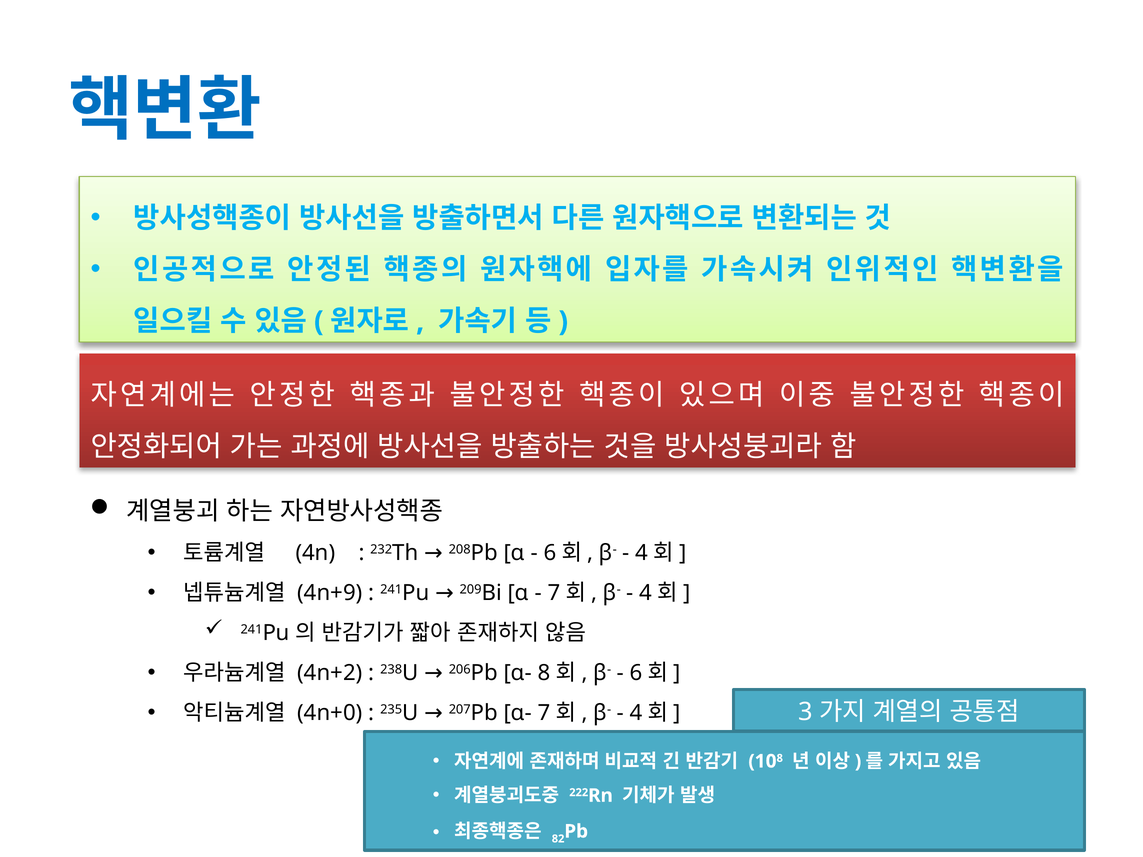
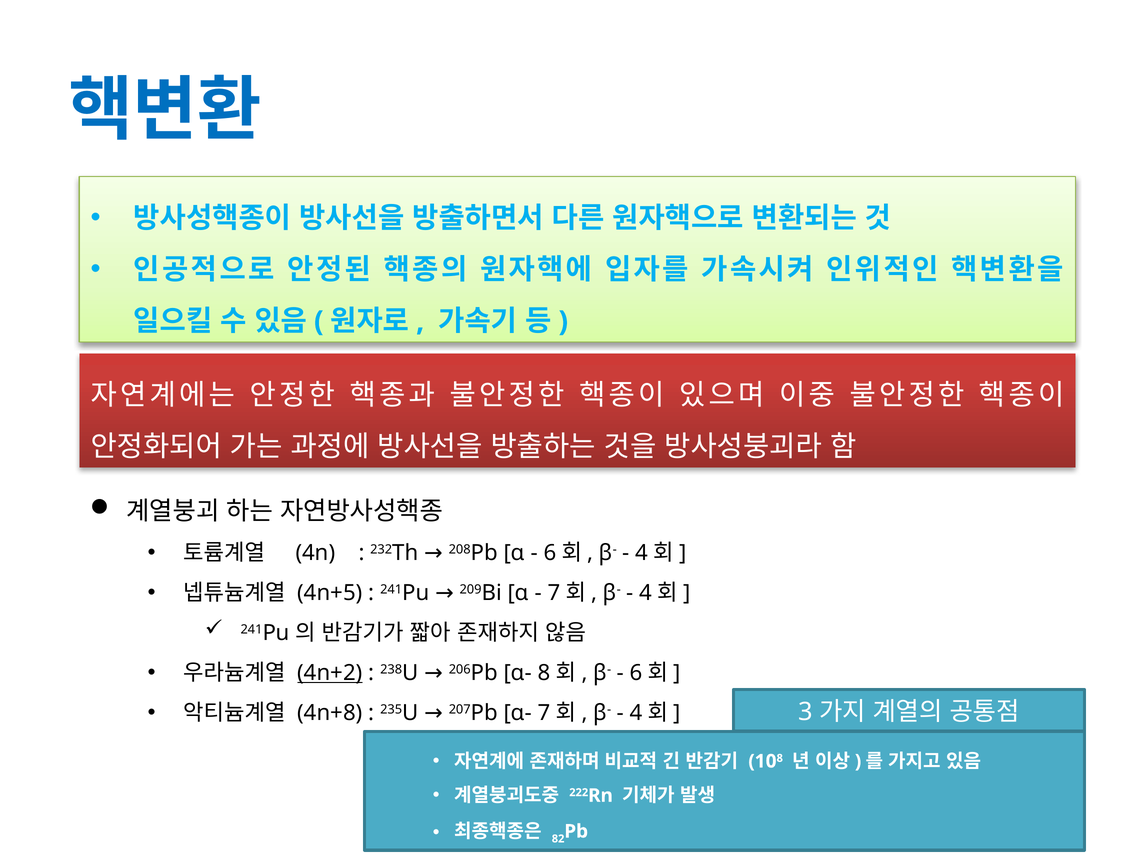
4n+9: 4n+9 -> 4n+5 (330, 593)
4n+2 underline: none -> present (330, 673)
4n+0: 4n+0 -> 4n+8 (330, 713)
